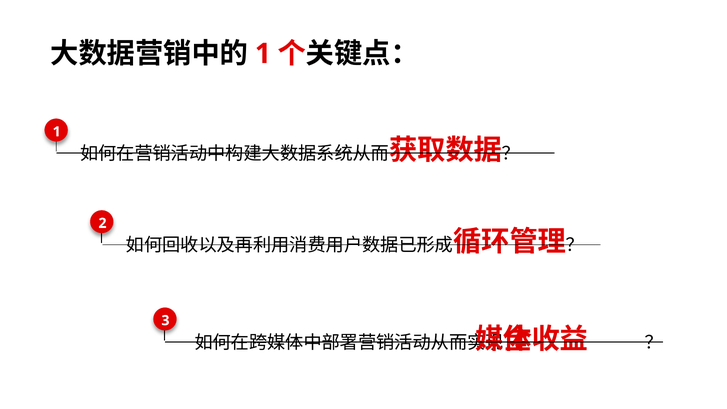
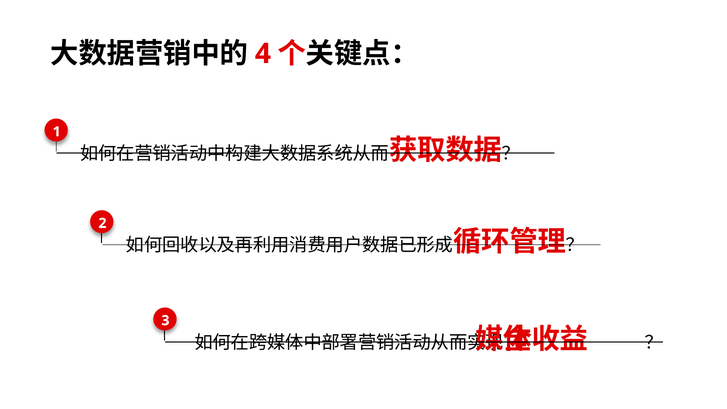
1: 1 -> 4 (263, 54)
